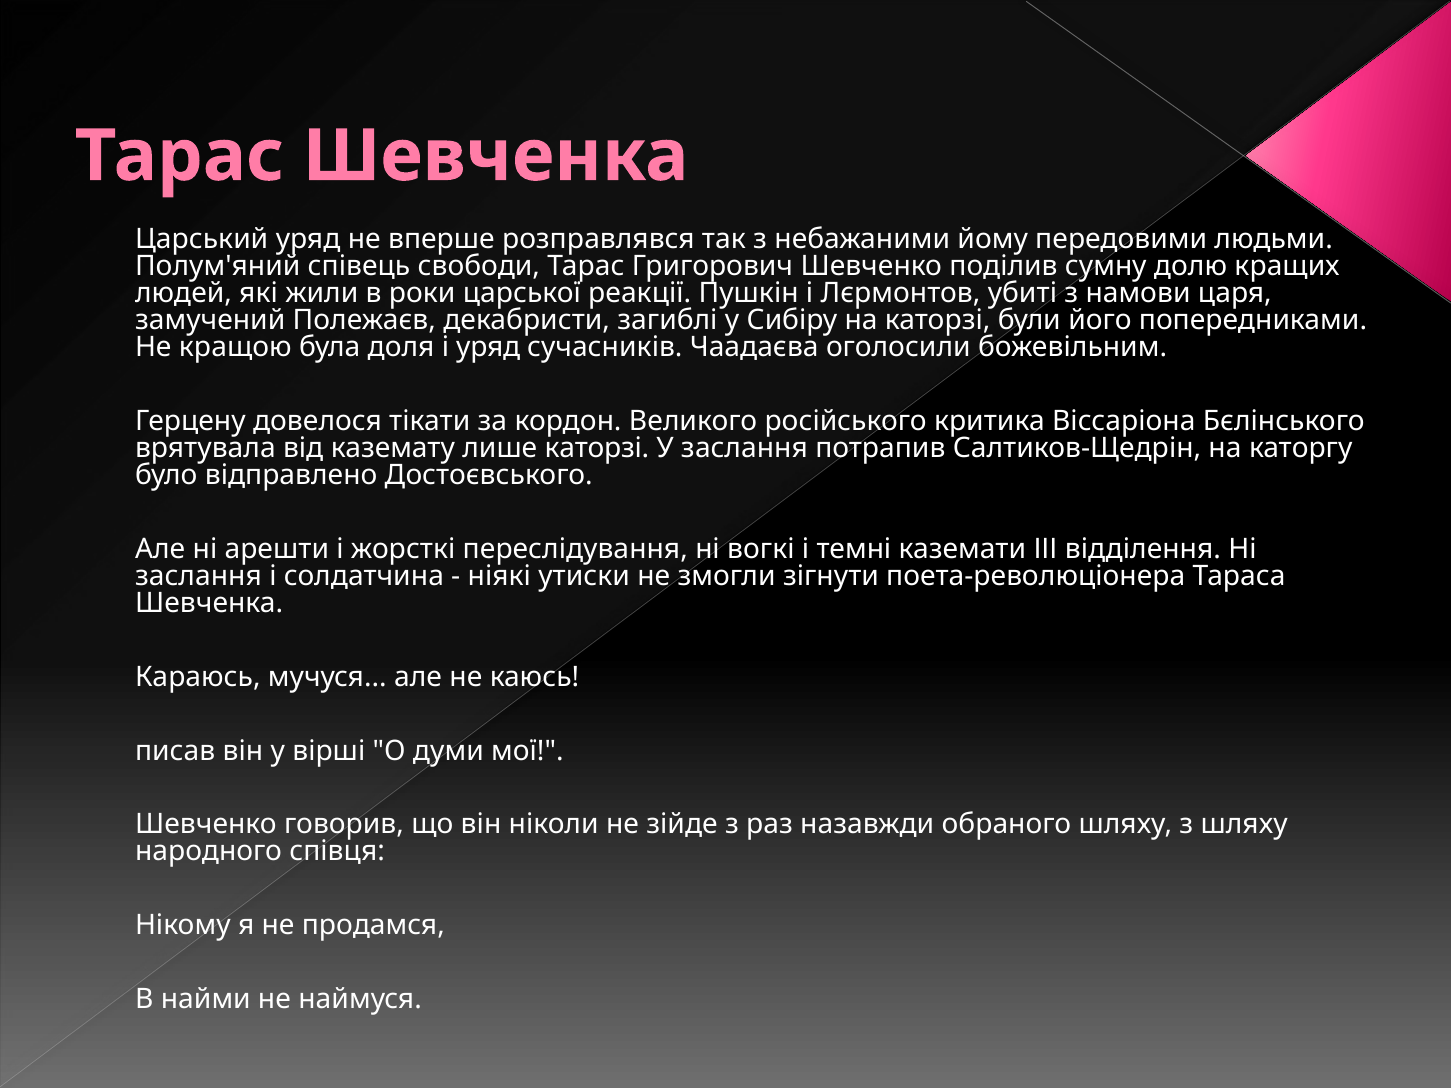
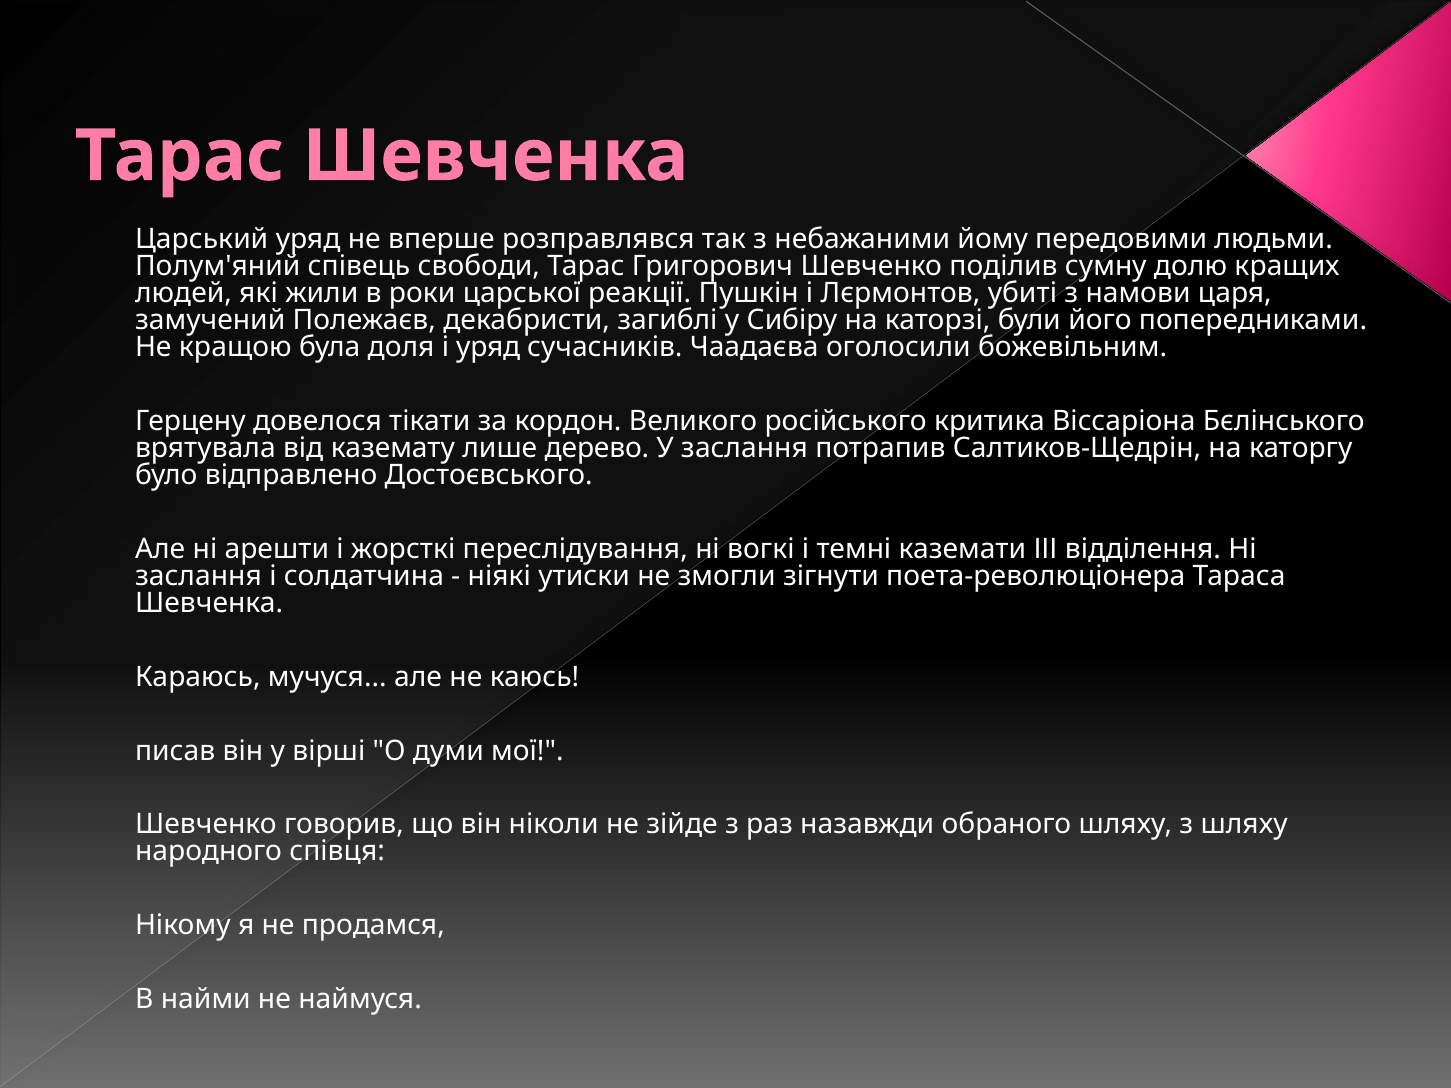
лише каторзі: каторзі -> дерево (597, 449)
